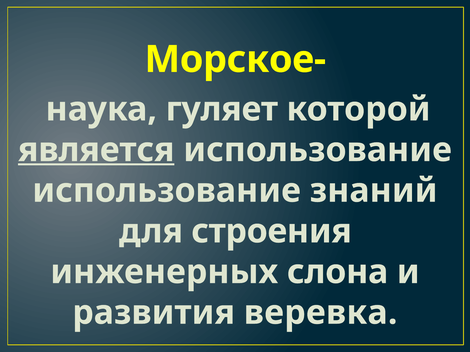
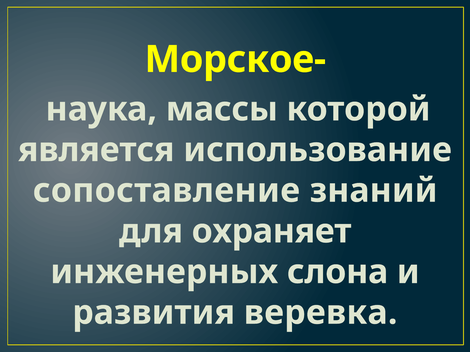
гуляет: гуляет -> массы (222, 109)
является underline: present -> none (96, 150)
использование: использование -> сопоставление (166, 191)
строения: строения -> охраняет (272, 232)
